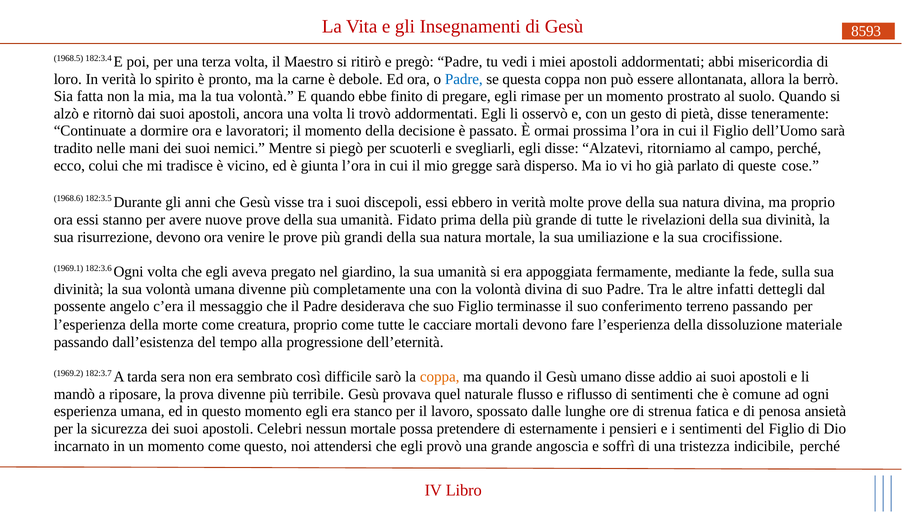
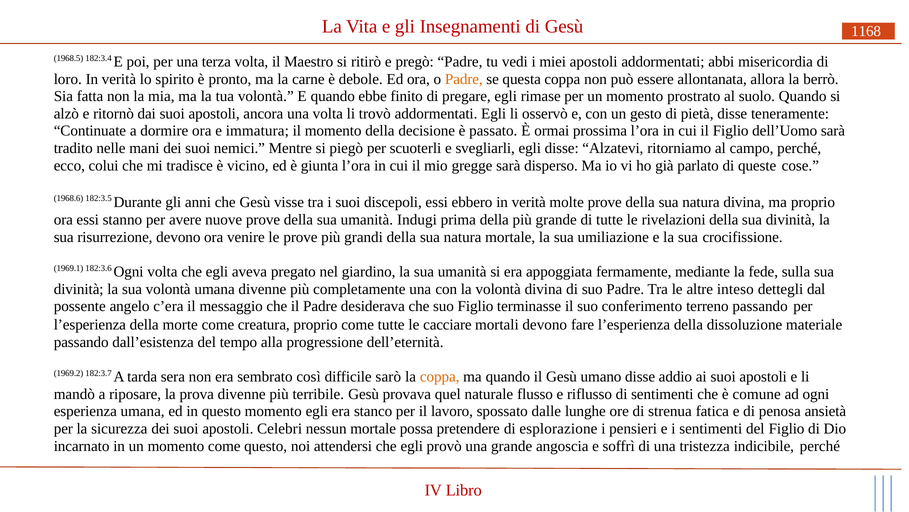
8593: 8593 -> 1168 (866, 31)
Padre colour: blue -> orange (464, 79)
lavoratori: lavoratori -> immatura (257, 131)
Fidato: Fidato -> Indugi (417, 220)
infatti: infatti -> inteso (735, 289)
esternamente: esternamente -> esplorazione (558, 429)
